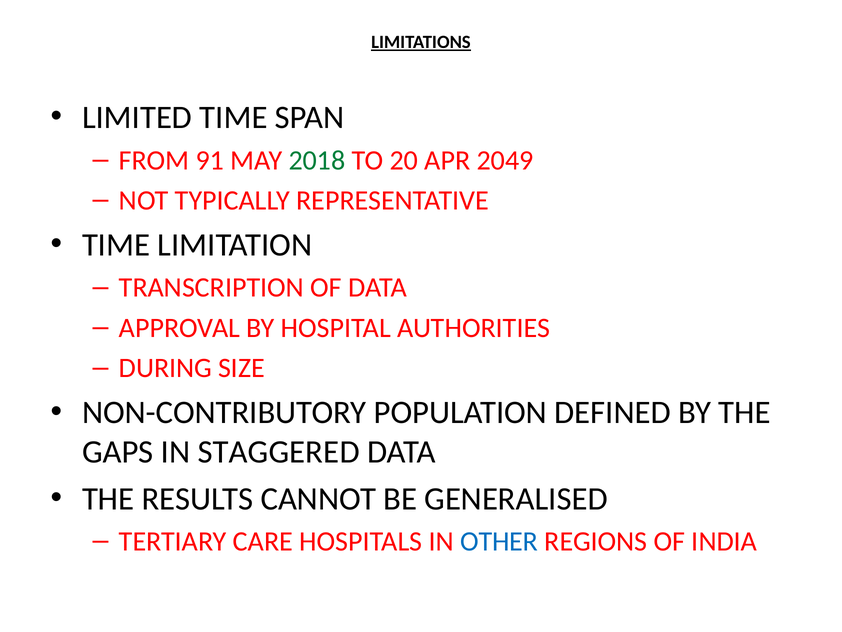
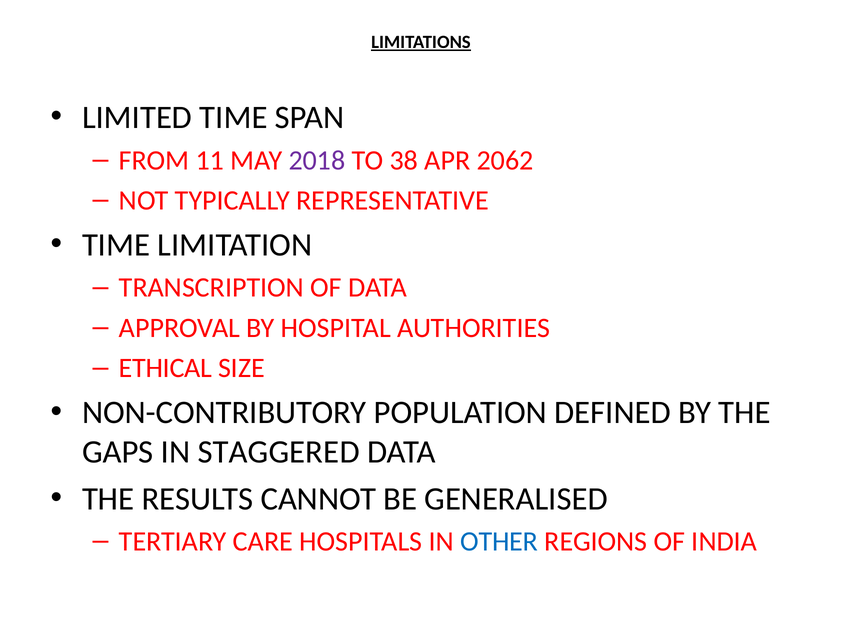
91: 91 -> 11 (210, 160)
2018 colour: green -> purple (317, 160)
20: 20 -> 38 (404, 160)
2049: 2049 -> 2062 (505, 160)
DURING: DURING -> ETHICAL (165, 368)
